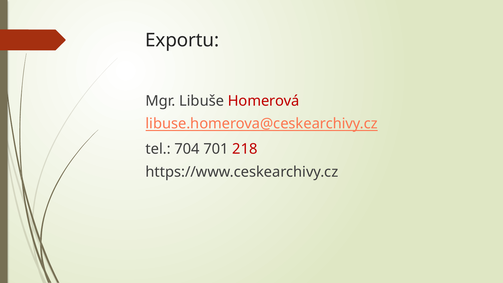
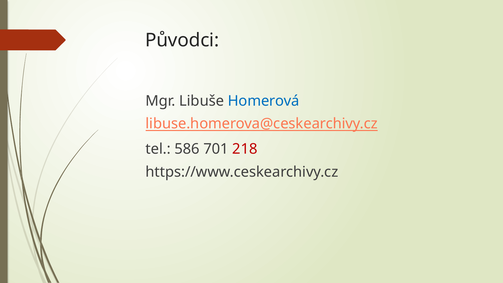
Exportu: Exportu -> Původci (182, 40)
Homerová colour: red -> blue (264, 101)
704: 704 -> 586 (187, 149)
